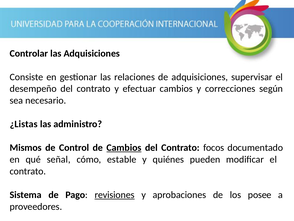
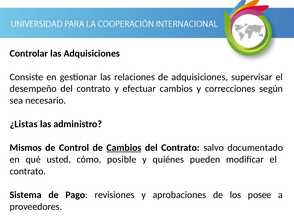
focos: focos -> salvo (214, 147)
señal: señal -> usted (59, 159)
estable: estable -> posible (122, 159)
revisiones underline: present -> none (115, 194)
